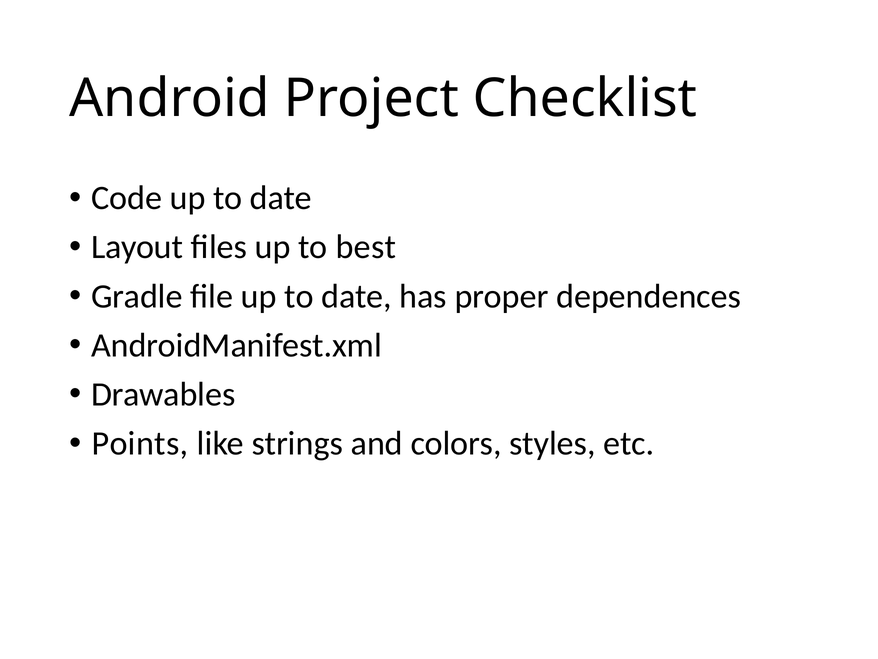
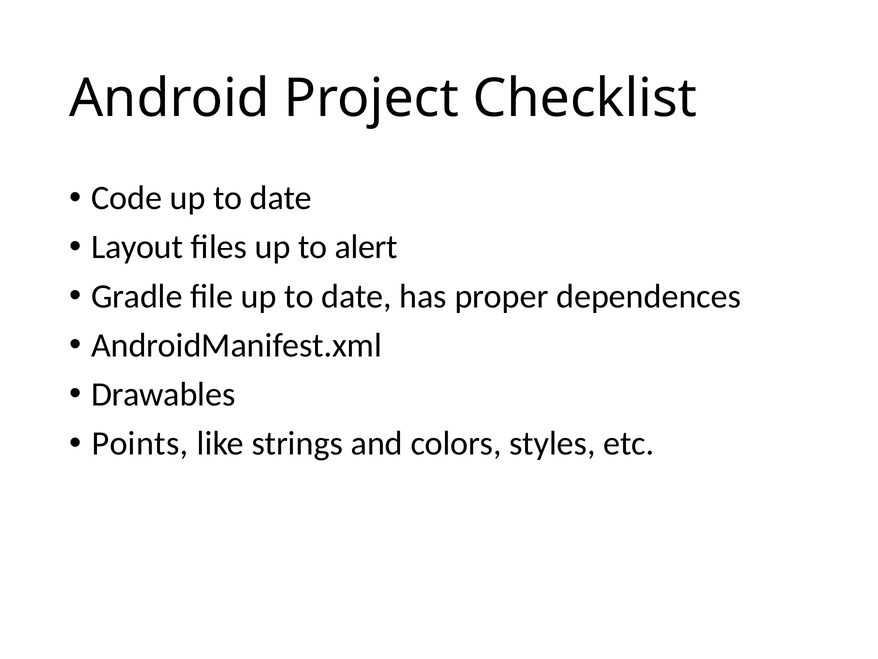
best: best -> alert (366, 247)
